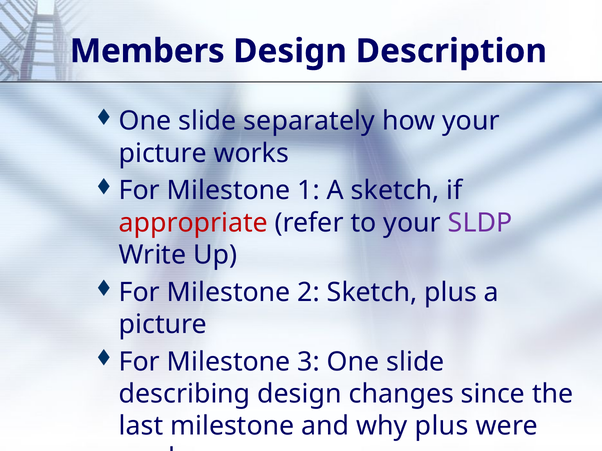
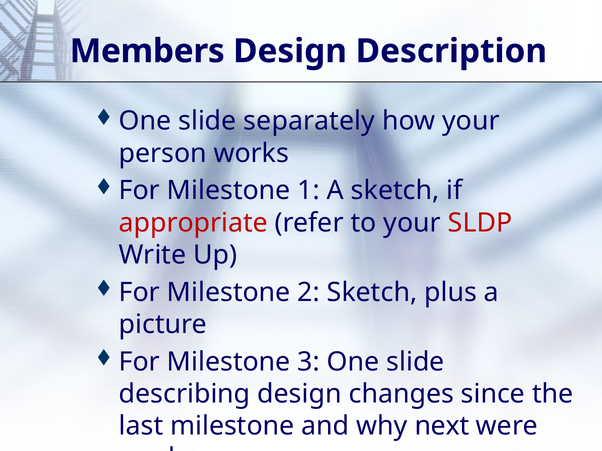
picture: picture -> person (163, 153)
SLDP colour: purple -> red (480, 223)
why plus: plus -> next (442, 426)
